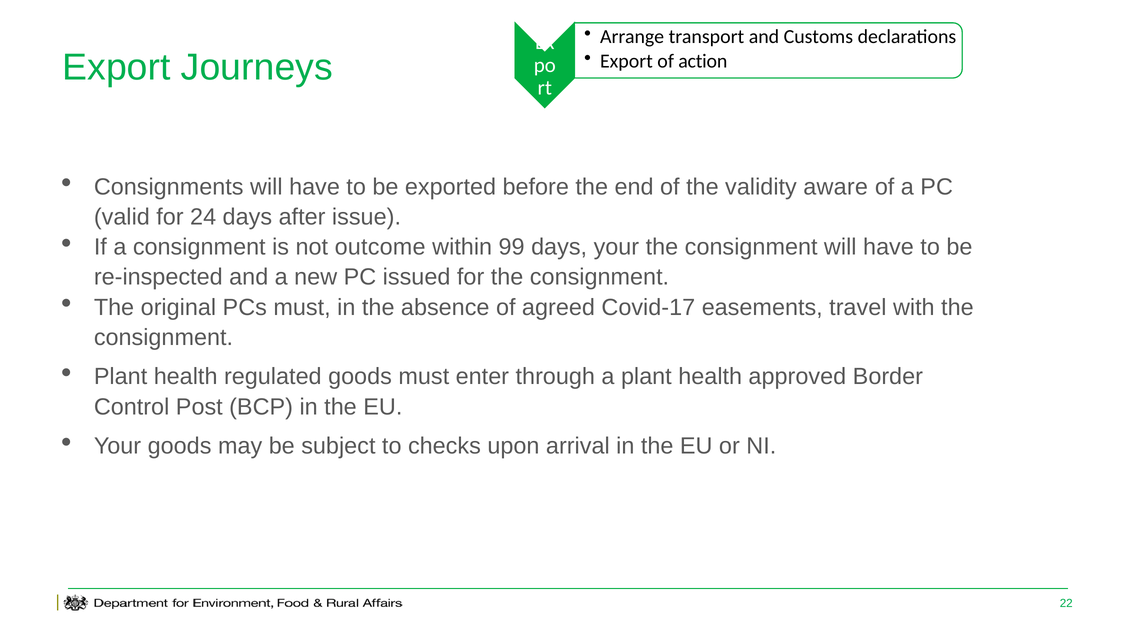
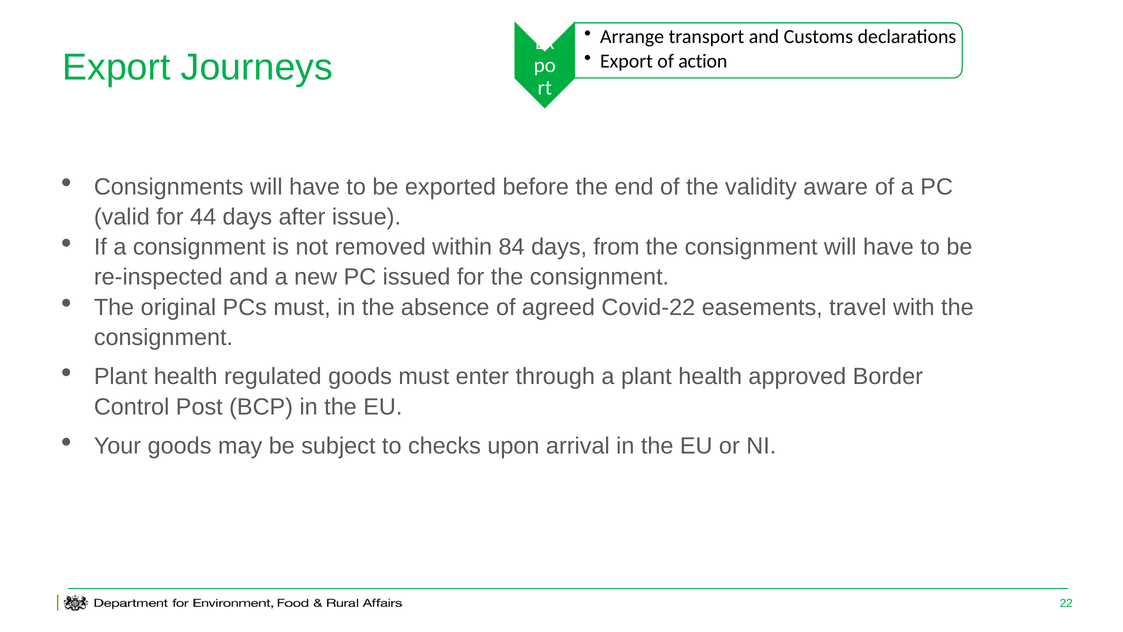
24: 24 -> 44 (203, 217)
outcome: outcome -> removed (380, 247)
99: 99 -> 84 (512, 247)
days your: your -> from (617, 247)
Covid-17: Covid-17 -> Covid-22 (648, 307)
